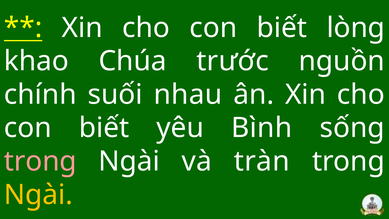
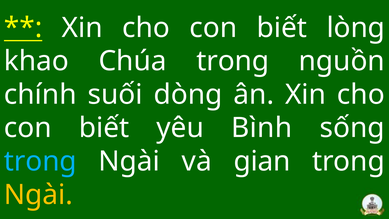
Chúa trước: trước -> trong (233, 61)
nhau: nhau -> dòng (188, 95)
trong colour: pink -> light blue (40, 161)
tràn: tràn -> gian (262, 161)
